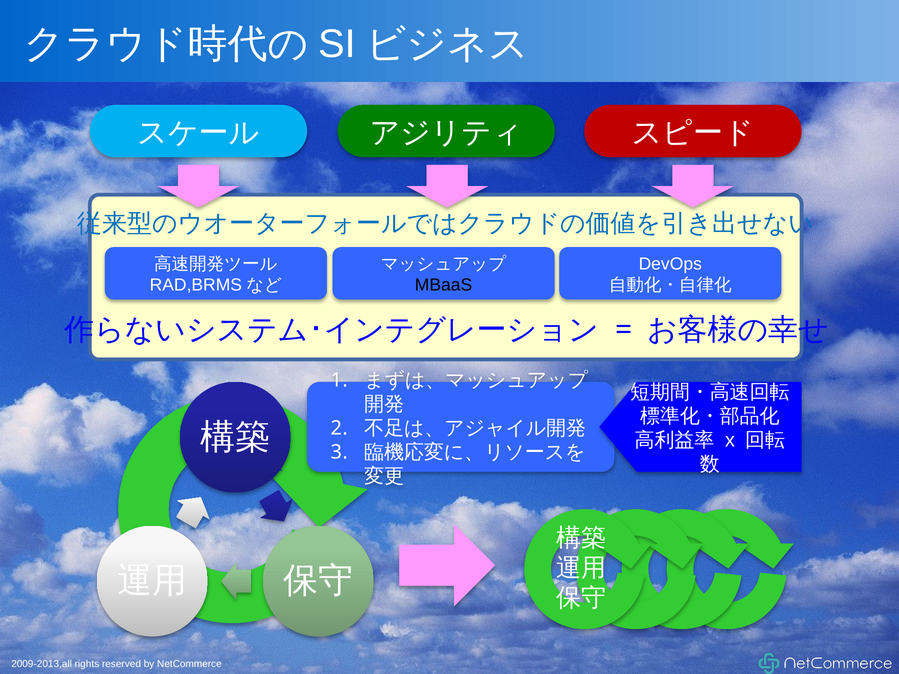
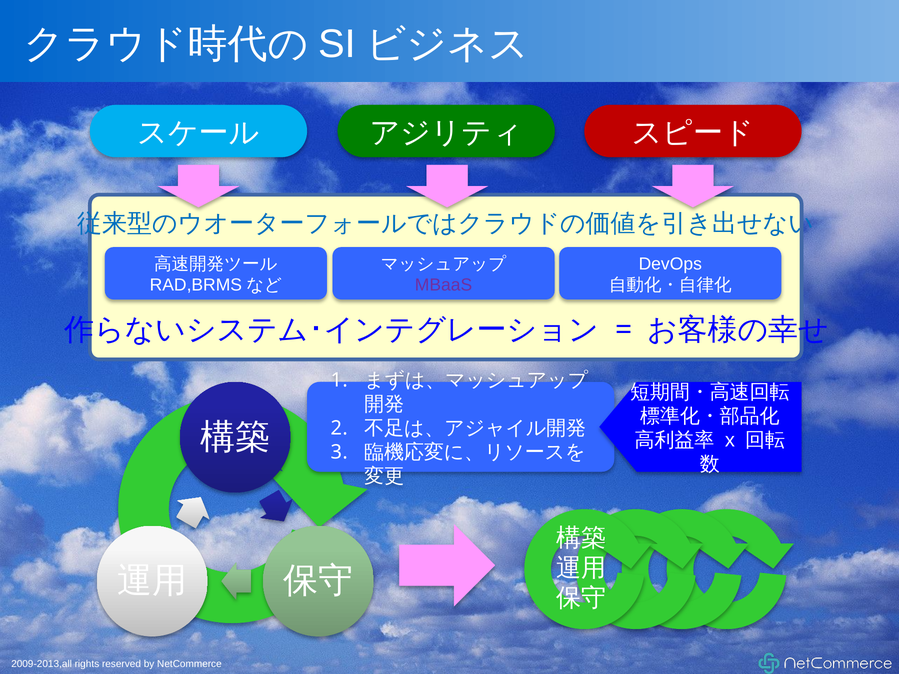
MBaaS colour: black -> purple (443, 285)
